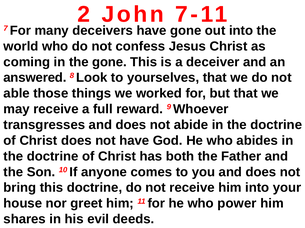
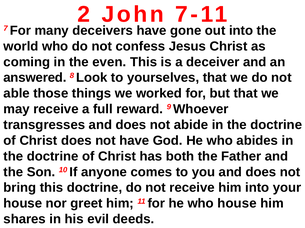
the gone: gone -> even (109, 62)
who power: power -> house (237, 204)
